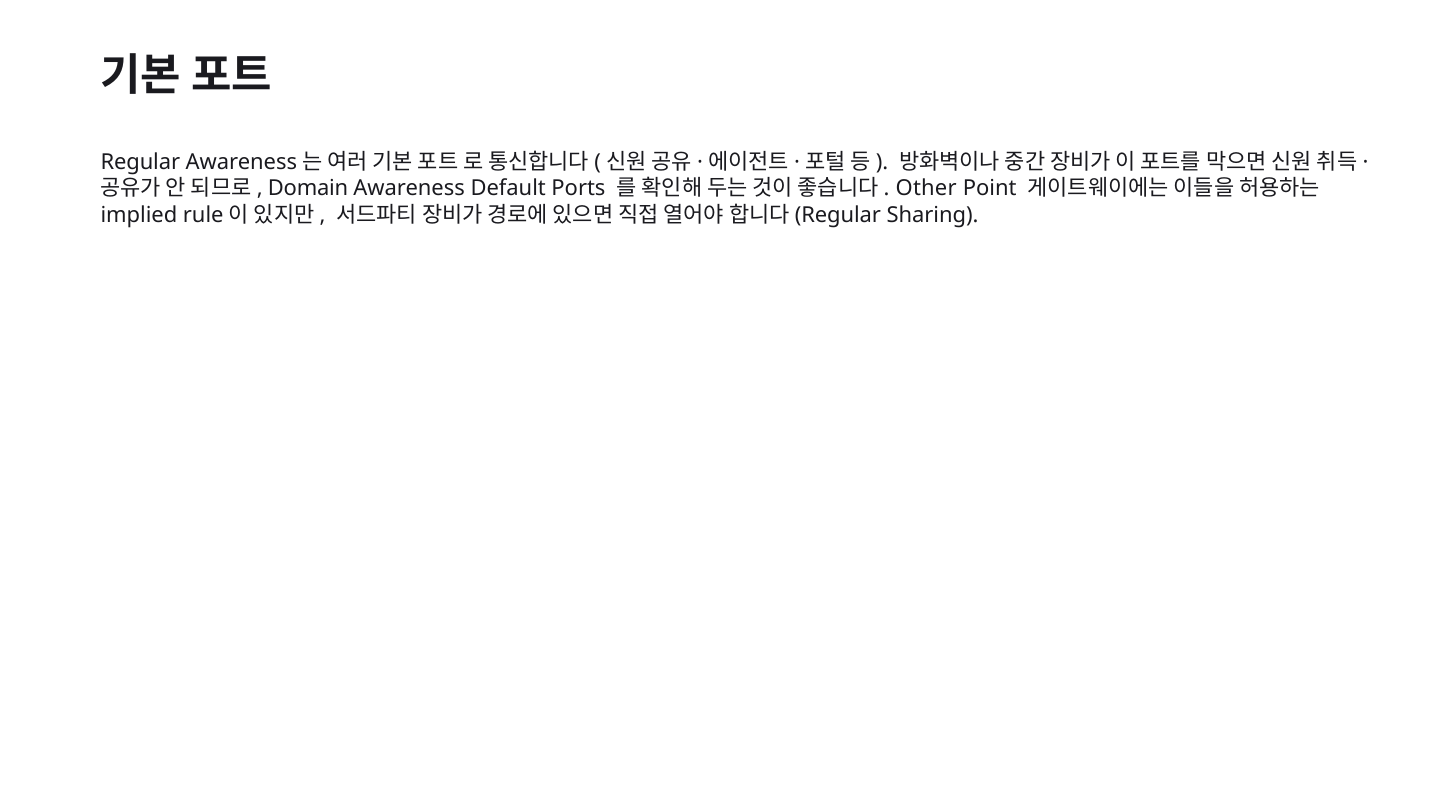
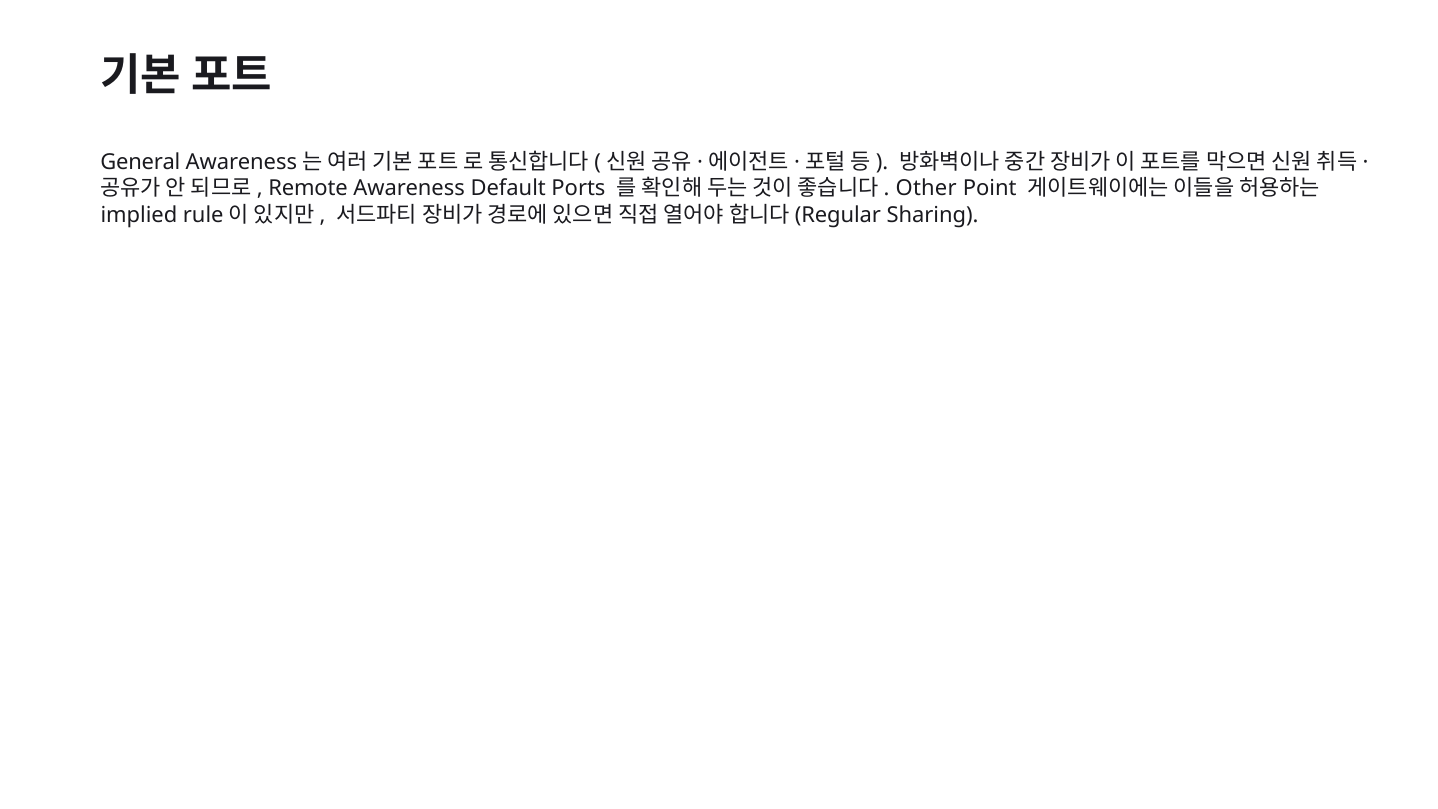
Regular: Regular -> General (140, 162)
Domain: Domain -> Remote (308, 188)
